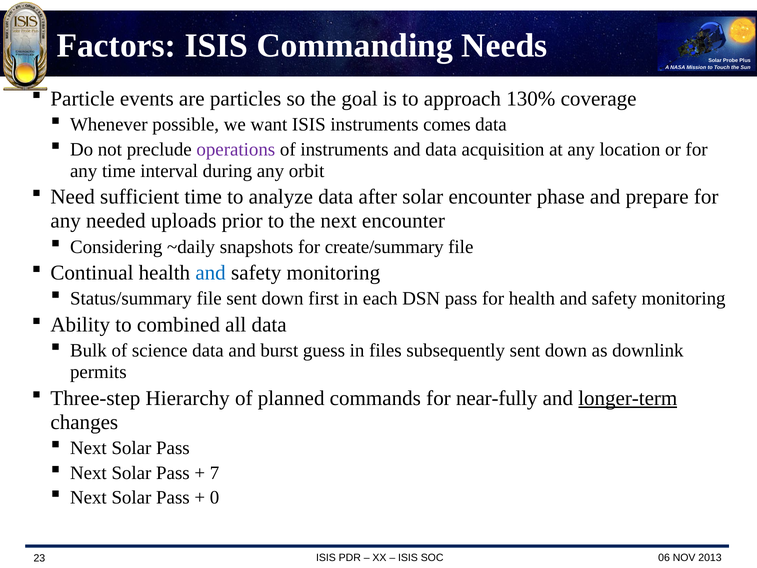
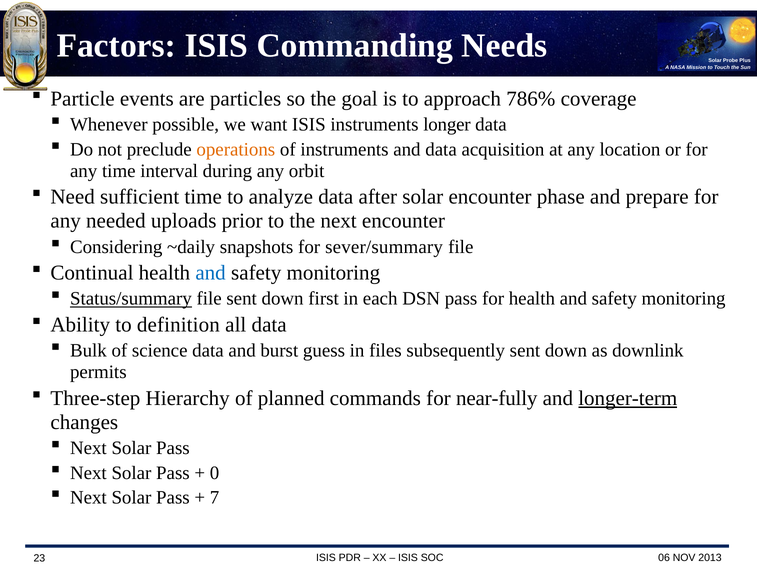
130%: 130% -> 786% (531, 99)
comes: comes -> longer (447, 124)
operations colour: purple -> orange (236, 149)
create/summary: create/summary -> sever/summary (384, 247)
Status/summary underline: none -> present (131, 299)
combined: combined -> definition (178, 325)
7: 7 -> 0 (215, 473)
0: 0 -> 7 (215, 497)
